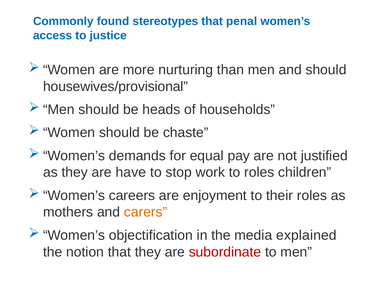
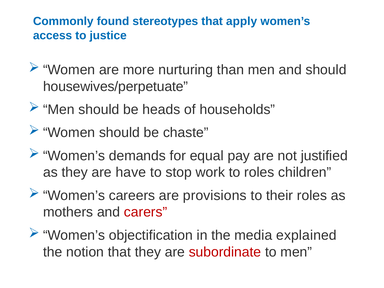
penal: penal -> apply (242, 21)
housewives/provisional: housewives/provisional -> housewives/perpetuate (116, 86)
enjoyment: enjoyment -> provisions (215, 195)
carers colour: orange -> red (146, 212)
